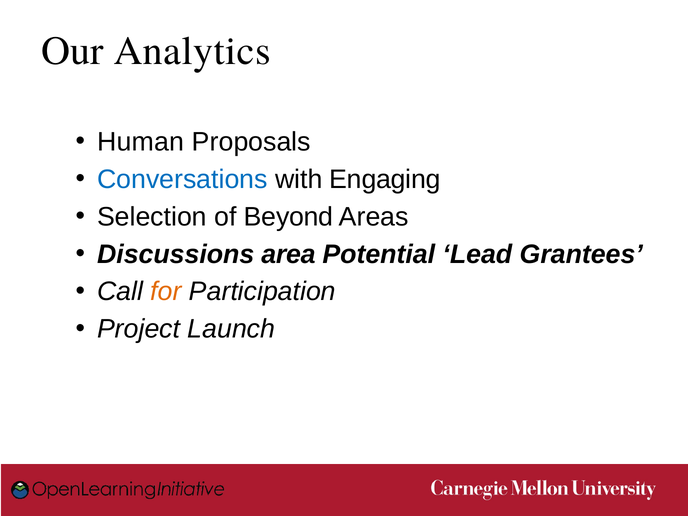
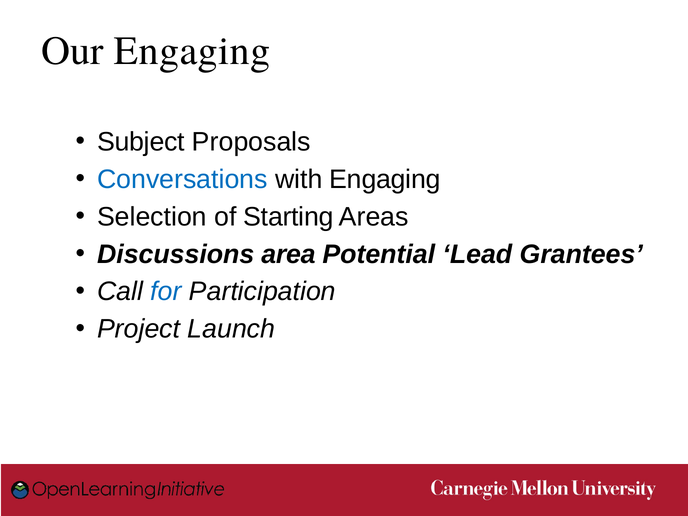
Our Analytics: Analytics -> Engaging (192, 51)
Human: Human -> Subject (141, 142)
Beyond: Beyond -> Starting (289, 217)
for colour: orange -> blue (166, 292)
